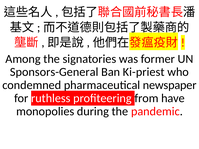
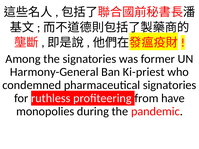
Sponsors-General: Sponsors-General -> Harmony-General (54, 72)
newspaper: newspaper -> signatories (170, 85)
